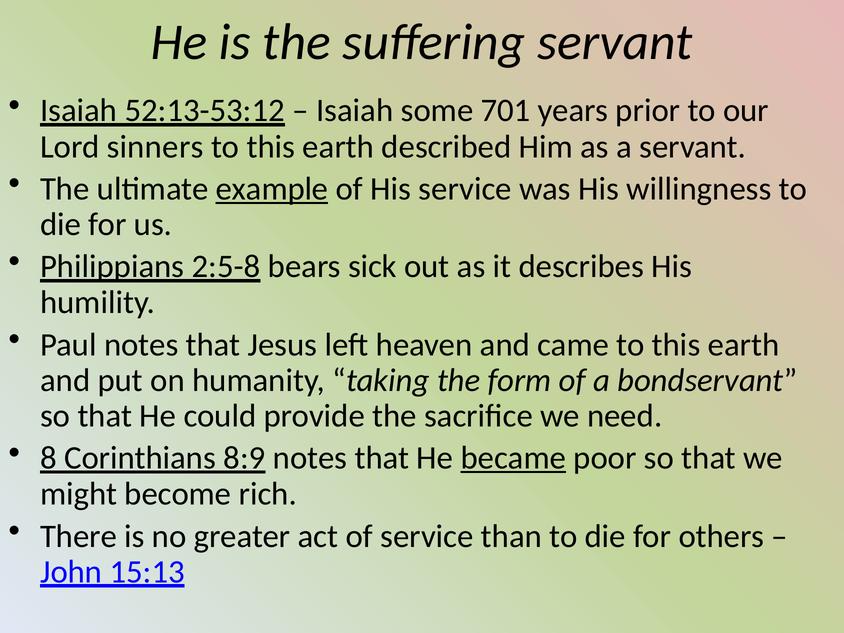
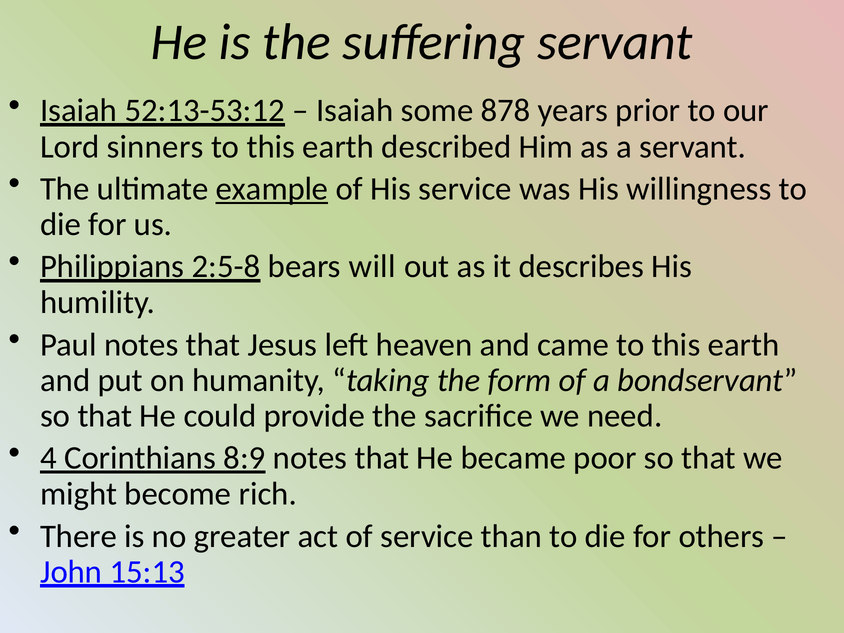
701: 701 -> 878 (506, 111)
sick: sick -> will (372, 267)
8: 8 -> 4 (48, 458)
became underline: present -> none (513, 458)
